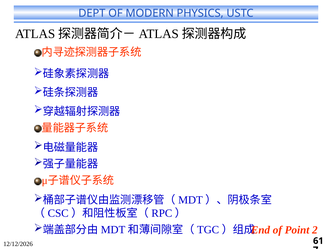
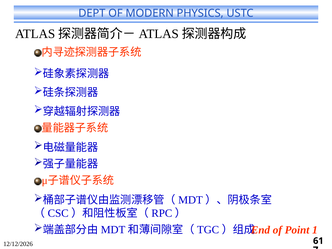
2: 2 -> 1 (315, 230)
